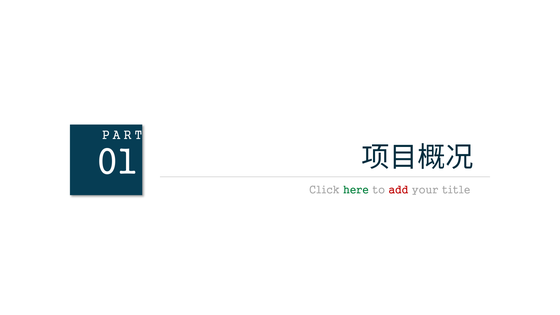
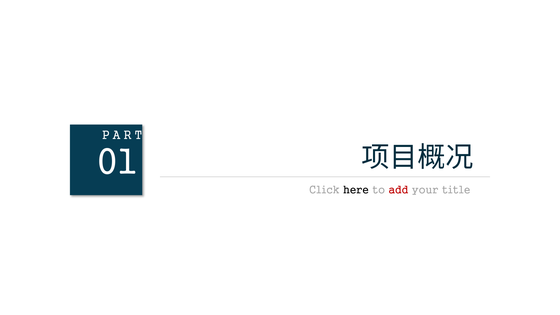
here colour: green -> black (356, 190)
